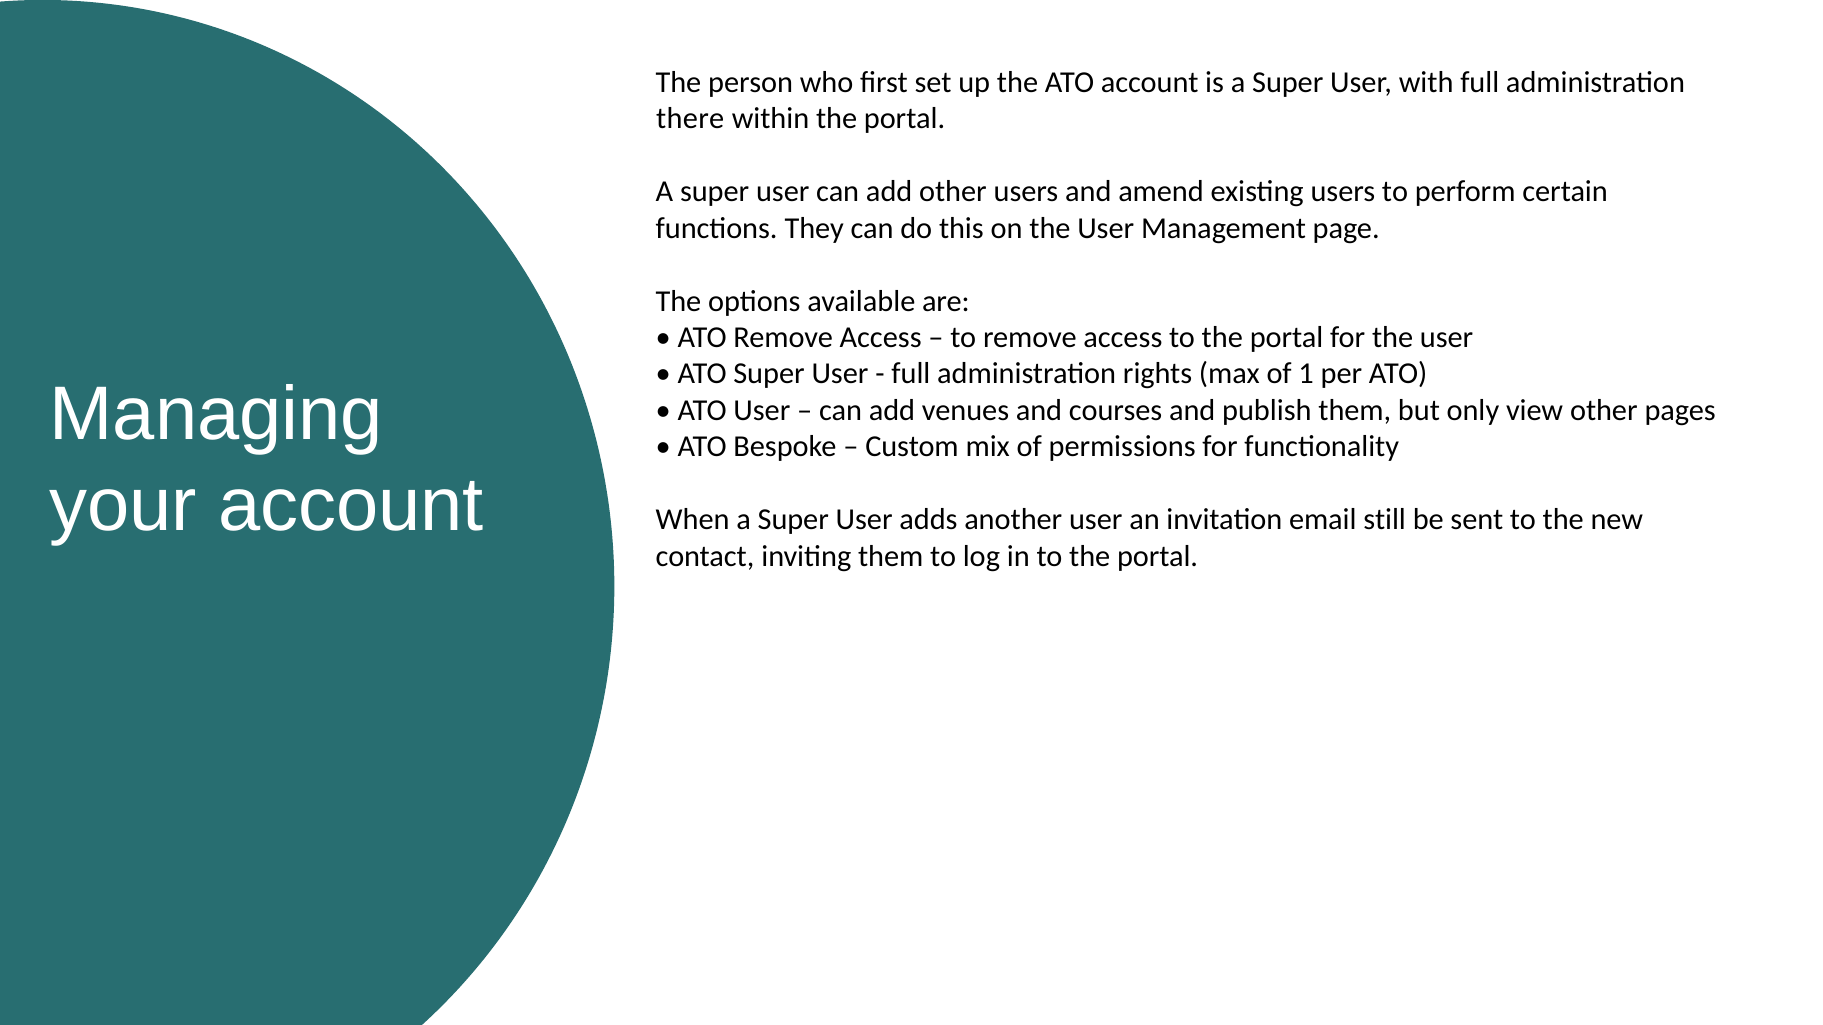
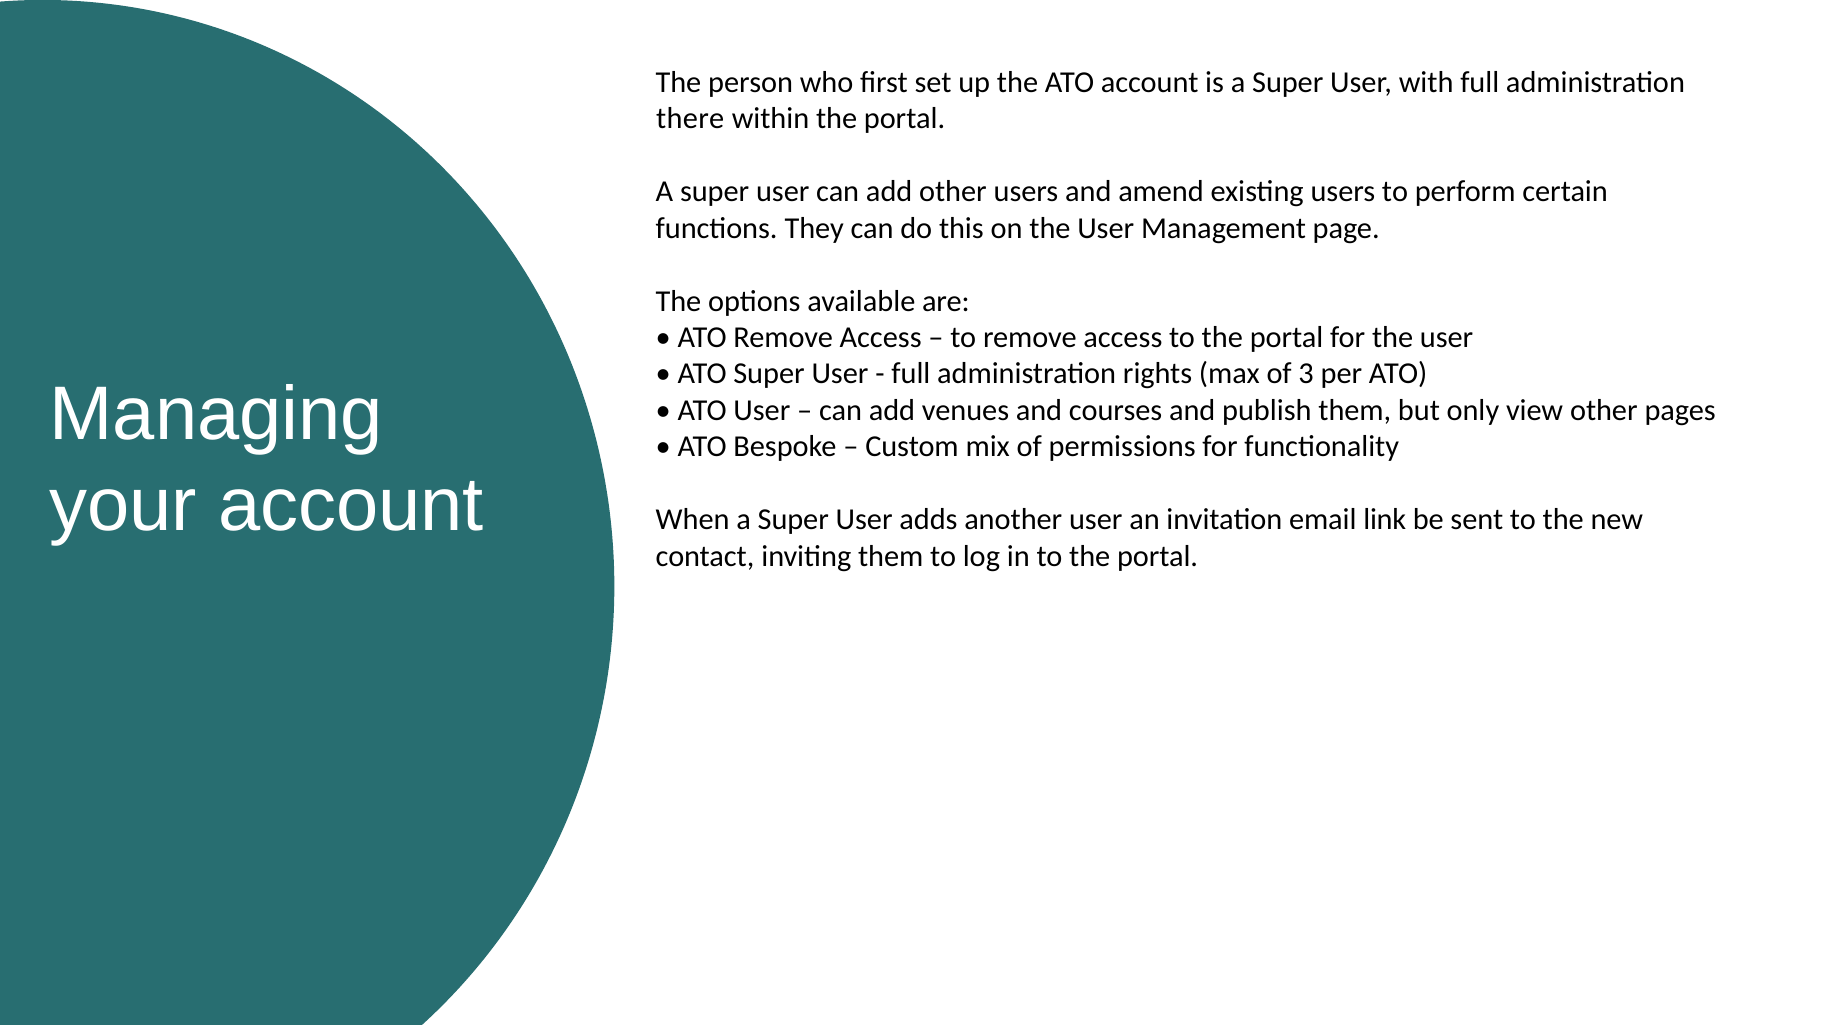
1: 1 -> 3 (1306, 374)
still: still -> link (1385, 520)
